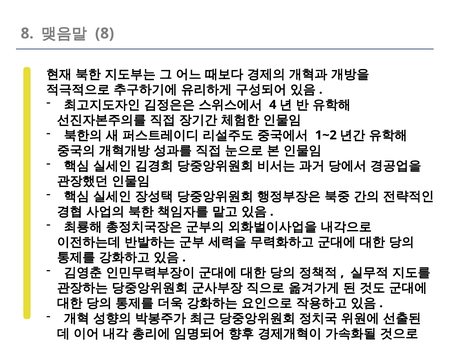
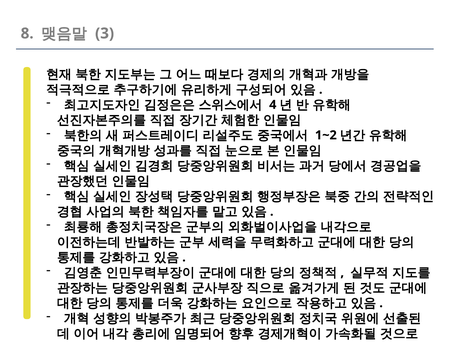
8: 8 -> 3 (105, 33)
